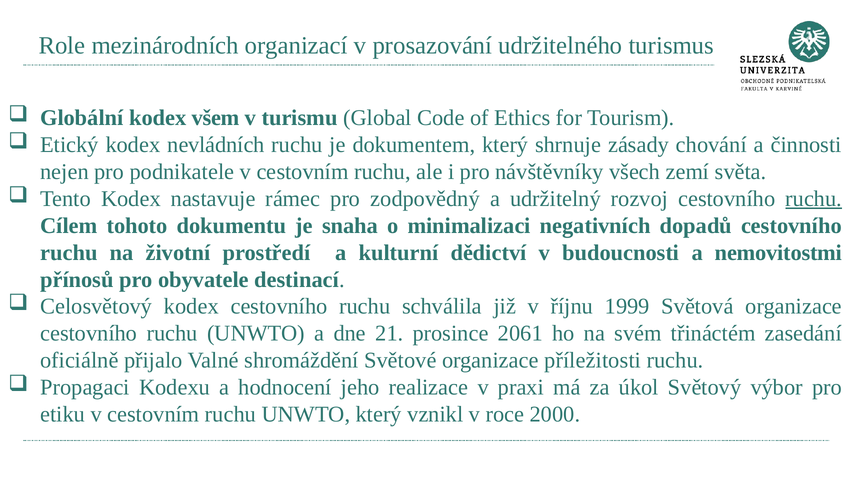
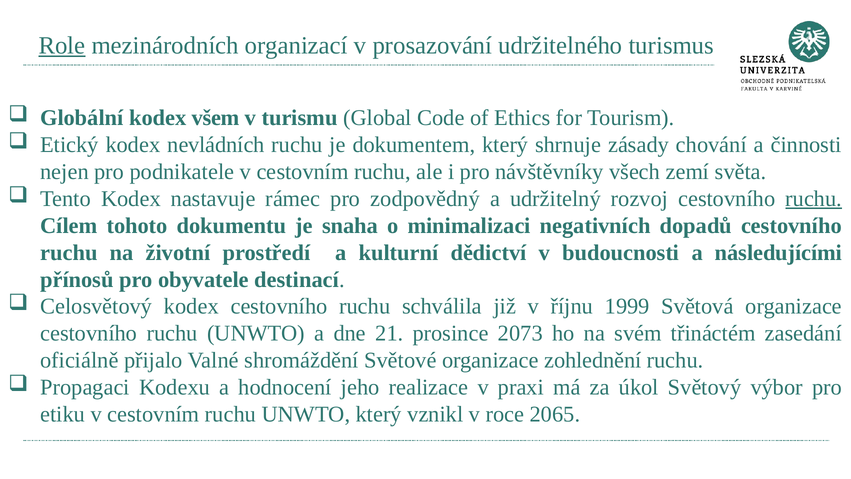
Role underline: none -> present (62, 45)
nemovitostmi: nemovitostmi -> následujícími (778, 253)
2061: 2061 -> 2073 (520, 333)
příležitosti: příležitosti -> zohlednění (593, 360)
2000: 2000 -> 2065 (555, 414)
